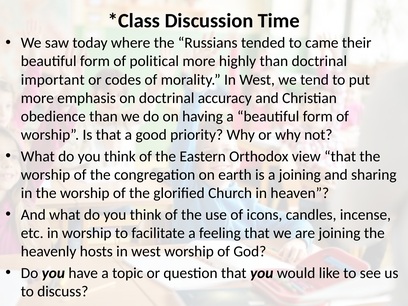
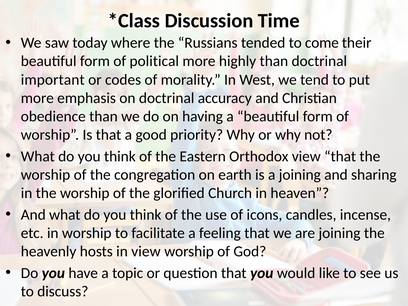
came: came -> come (322, 43)
hosts in west: west -> view (146, 251)
